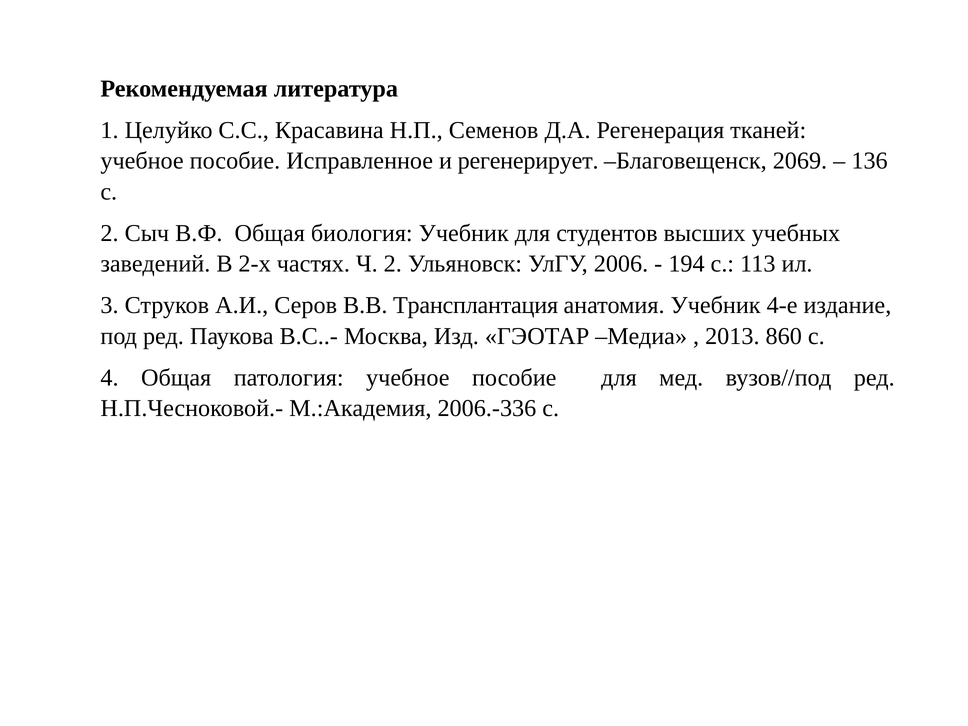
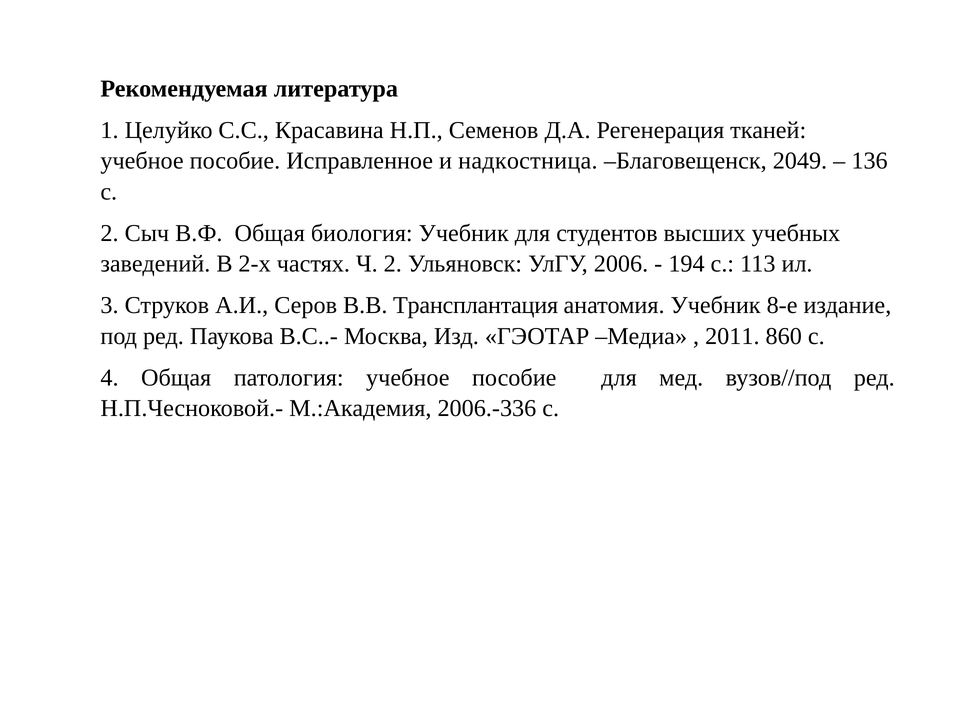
регенерирует: регенерирует -> надкостница (528, 161)
2069: 2069 -> 2049 (800, 161)
4-е: 4-е -> 8-е (782, 305)
2013: 2013 -> 2011 (732, 336)
